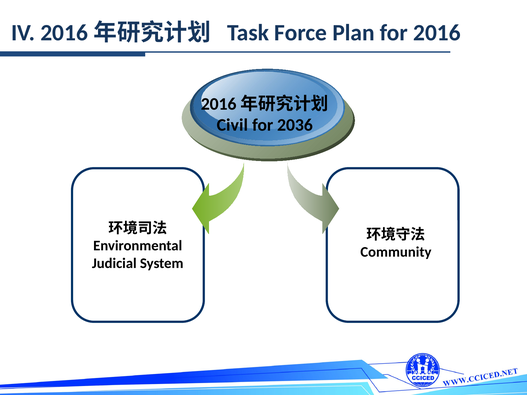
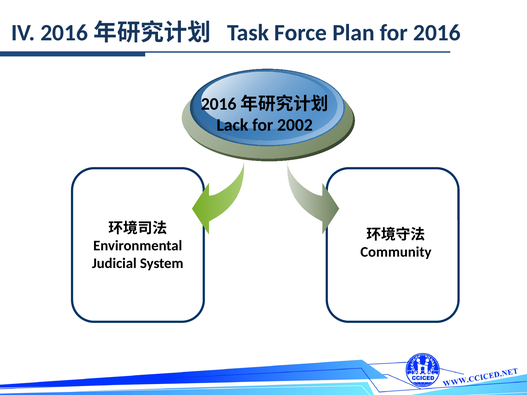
Civil: Civil -> Lack (232, 125)
2036: 2036 -> 2002 (295, 125)
